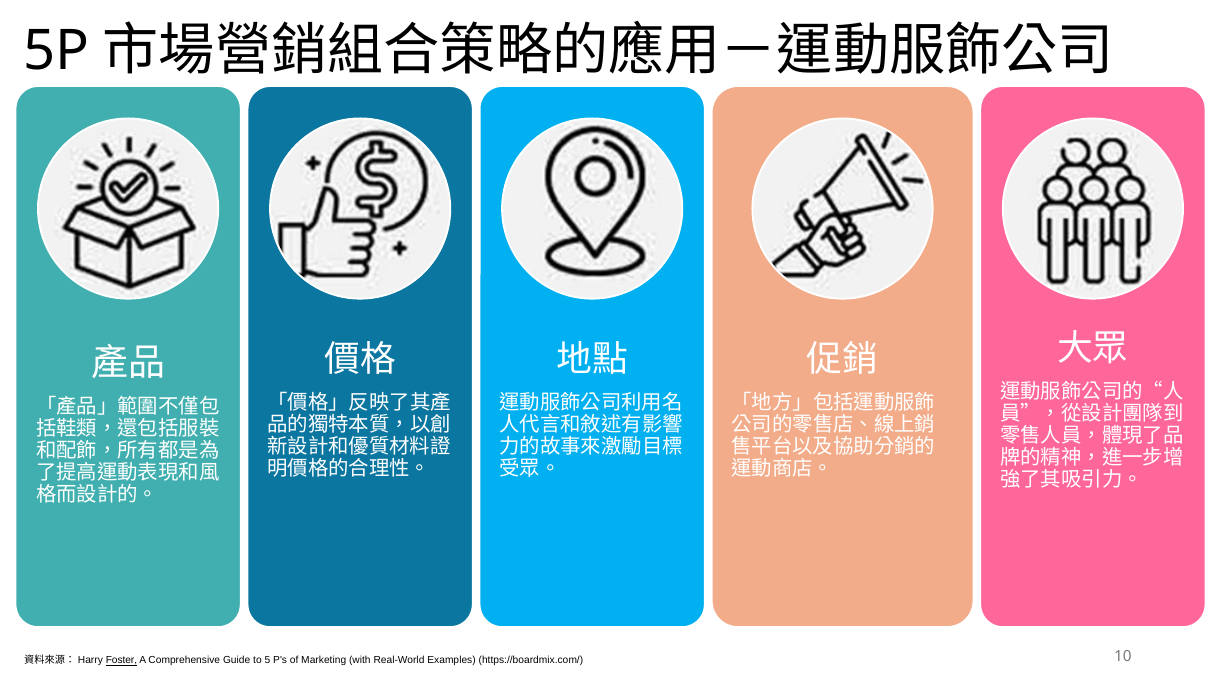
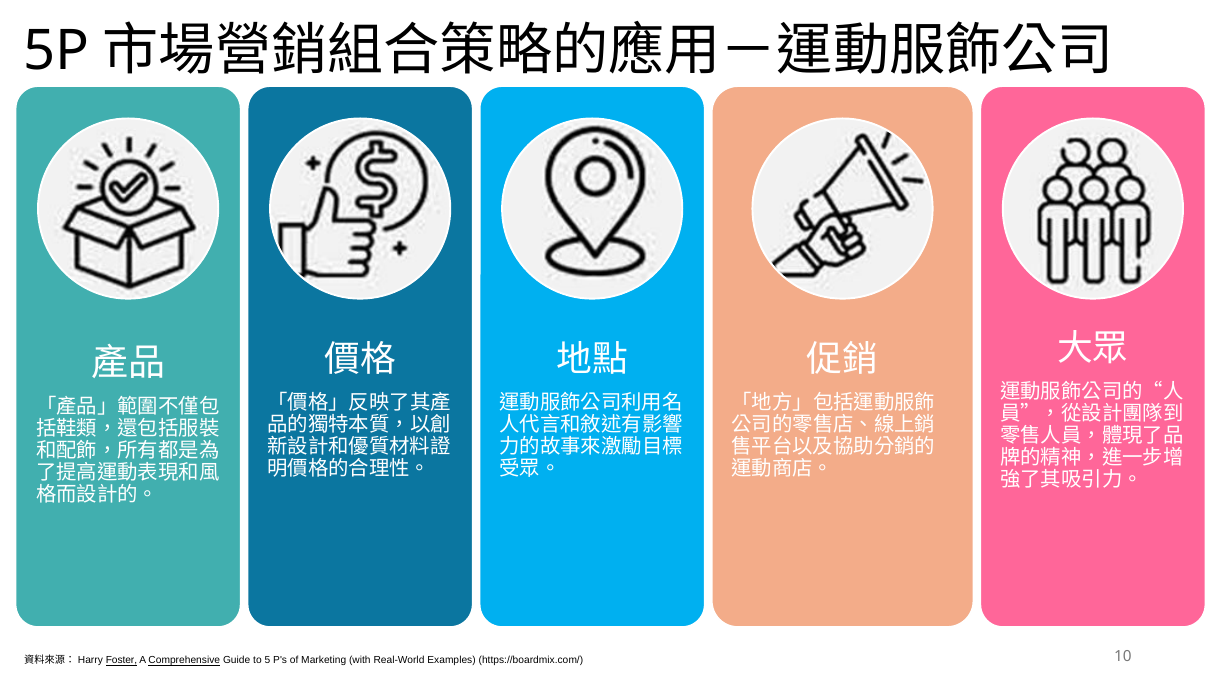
Comprehensive underline: none -> present (184, 661)
